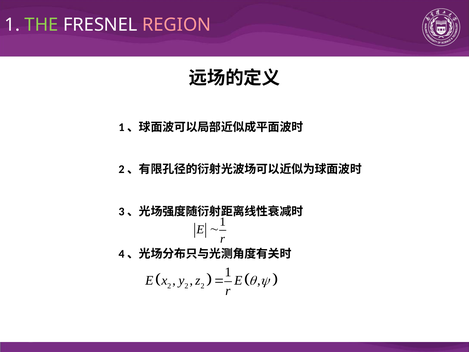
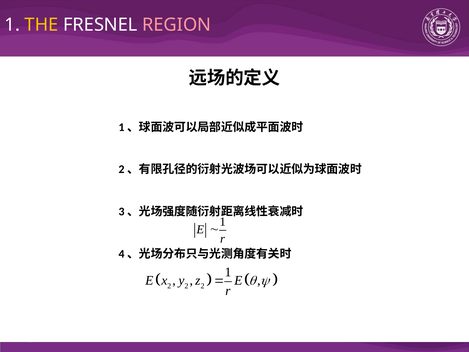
THE colour: light green -> yellow (41, 25)
